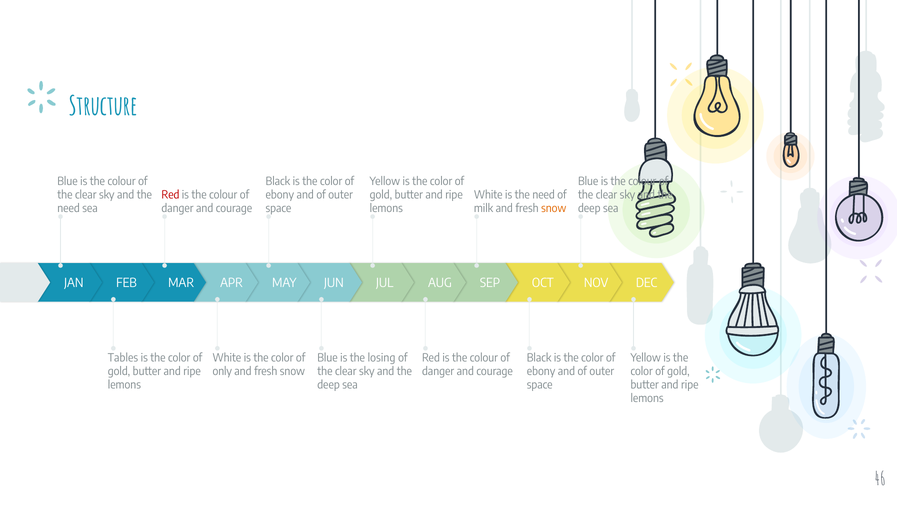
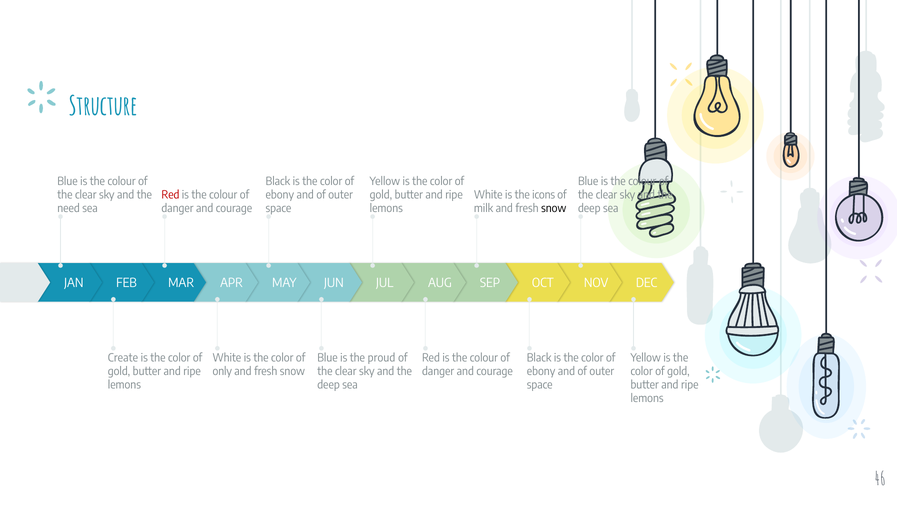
is the need: need -> icons (544, 195)
snow colour: orange -> black (554, 208)
Tables: Tables -> Create (123, 358)
losing: losing -> proud (382, 358)
